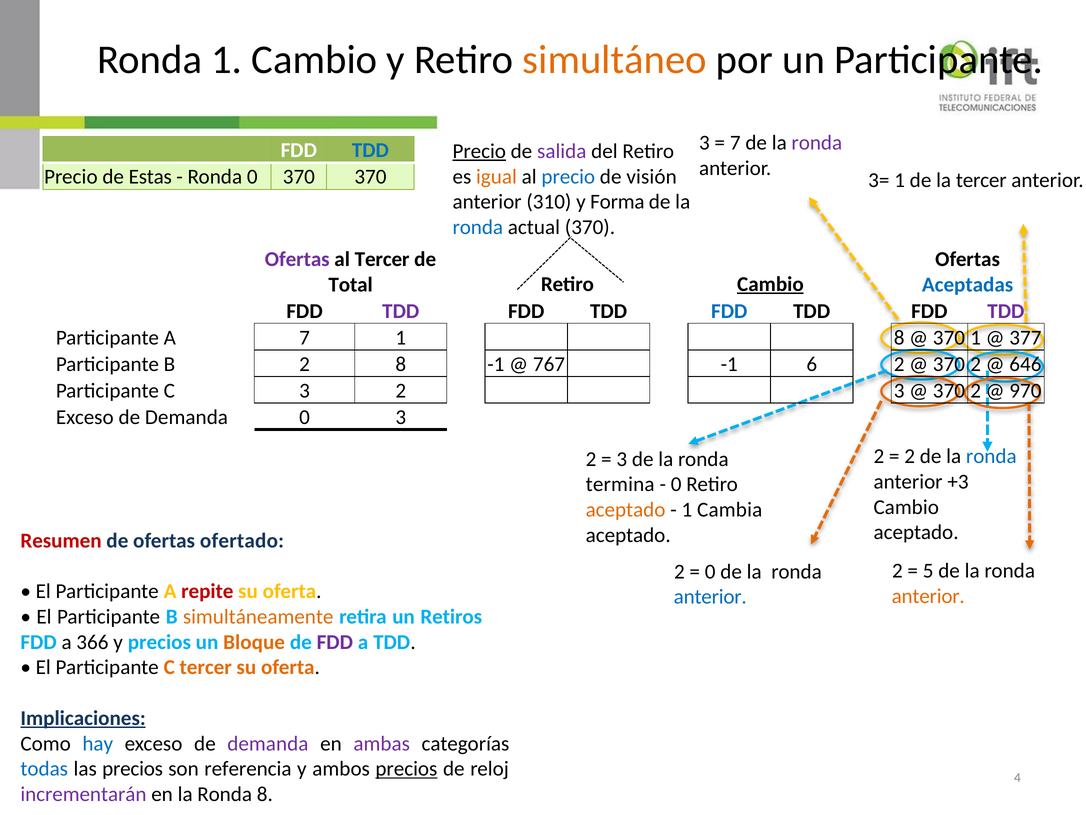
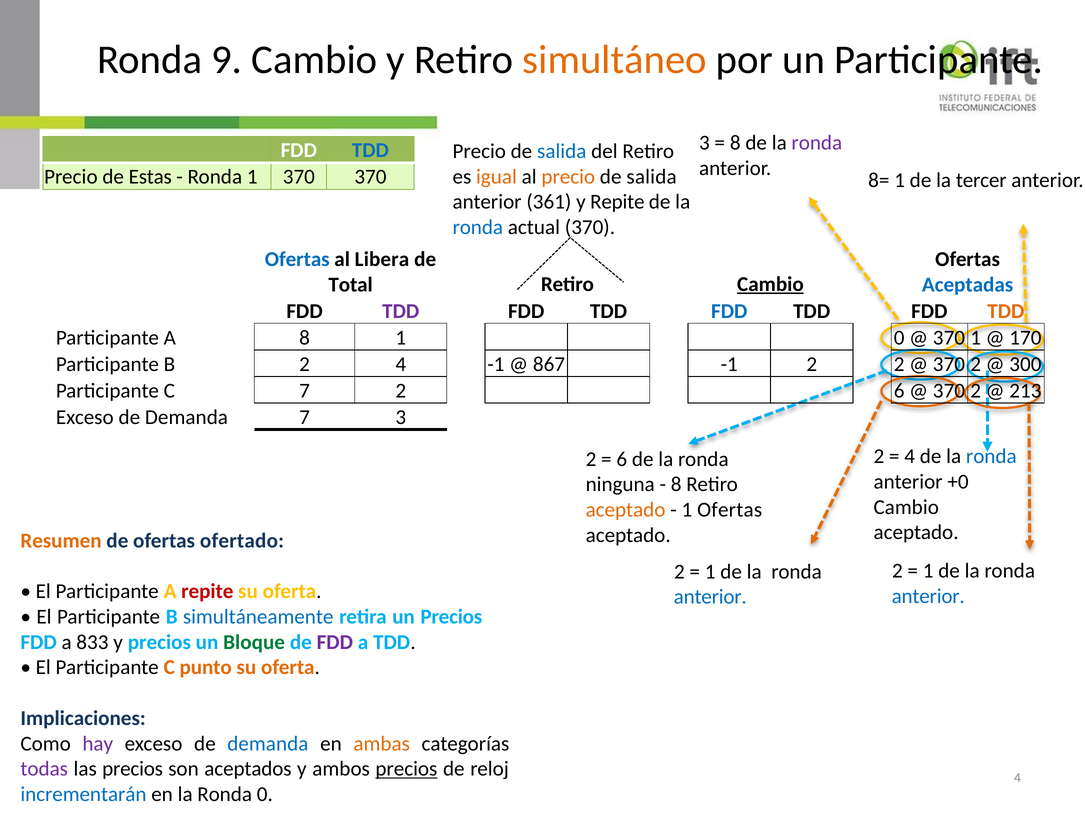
Ronda 1: 1 -> 9 (227, 60)
7: 7 -> 8 (735, 143)
Precio underline: present -> none (479, 151)
salida colour: purple -> blue (562, 151)
precio colour: blue -> orange (568, 176)
visión: visión -> salida (652, 176)
Ronda 0: 0 -> 1 (252, 177)
3=: 3= -> 8= (879, 180)
310: 310 -> 361 (549, 202)
y Forma: Forma -> Repite (617, 202)
Ofertas colour: purple -> blue (297, 259)
al Tercer: Tercer -> Libera (382, 259)
TDD colour: purple -> orange (1006, 311)
A 7: 7 -> 8 (305, 337)
1 8: 8 -> 0 (899, 337)
377: 377 -> 170 (1025, 337)
2 8: 8 -> 4 (401, 364)
767: 767 -> 867 (549, 364)
-1 6: 6 -> 2 (812, 364)
646: 646 -> 300 (1025, 364)
C 3: 3 -> 7 (305, 390)
2 3: 3 -> 6 (899, 390)
970: 970 -> 213 (1025, 390)
Demanda 0: 0 -> 7 (305, 417)
2: 2 -> 4 (910, 456)
3: 3 -> 6 (622, 459)
+3: +3 -> +0 (958, 481)
termina: termina -> ninguna (620, 484)
0: 0 -> 8 (676, 484)
1 Cambia: Cambia -> Ofertas (730, 510)
Resumen colour: red -> orange (61, 540)
5: 5 -> 1 (928, 570)
0: 0 -> 1 (710, 571)
anterior colour: orange -> blue (928, 596)
simultáneamente colour: orange -> blue (258, 616)
un Retiros: Retiros -> Precios (451, 616)
366: 366 -> 833 (92, 642)
Bloque colour: orange -> green (254, 642)
C tercer: tercer -> punto (206, 667)
Implicaciones underline: present -> none (83, 718)
hay colour: blue -> purple (98, 743)
demanda colour: purple -> blue (268, 743)
ambas colour: purple -> orange (382, 743)
todas colour: blue -> purple (44, 768)
referencia: referencia -> aceptados (248, 768)
incrementarán colour: purple -> blue (83, 794)
Ronda 8: 8 -> 0 (265, 794)
